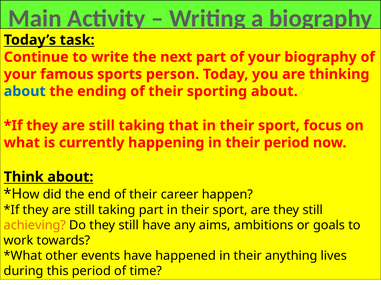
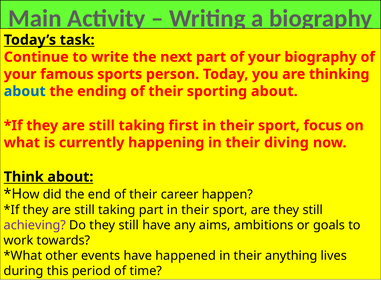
that: that -> first (184, 126)
their period: period -> diving (286, 143)
achieving colour: orange -> purple (35, 226)
